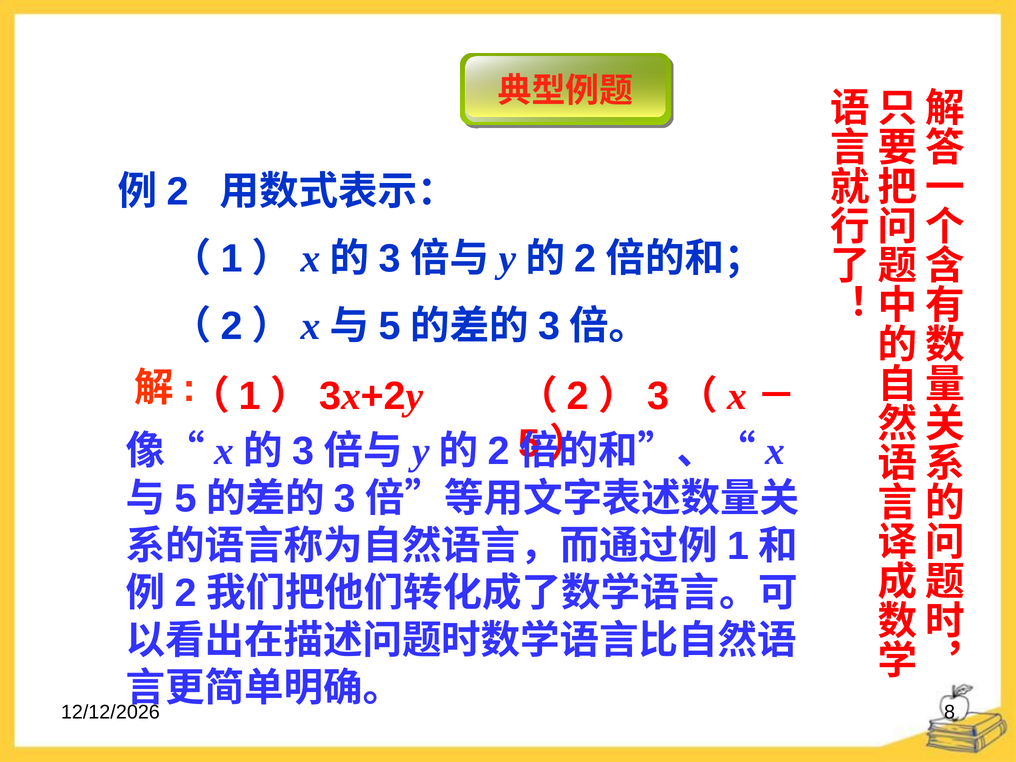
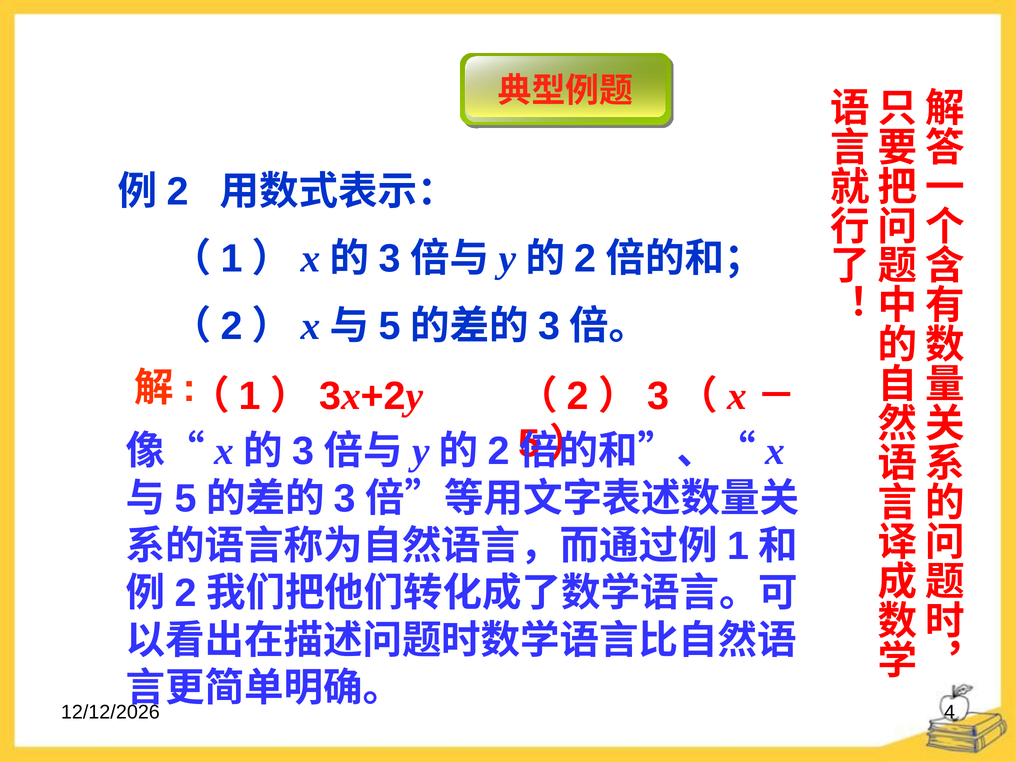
8: 8 -> 4 (950, 712)
